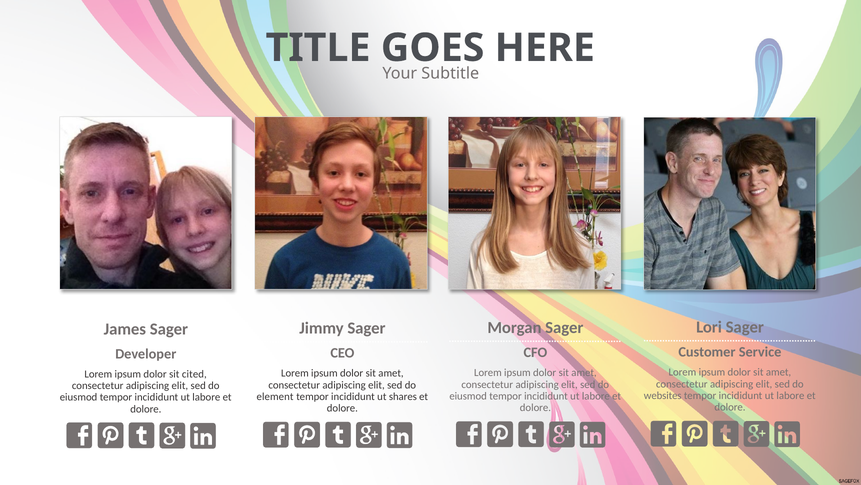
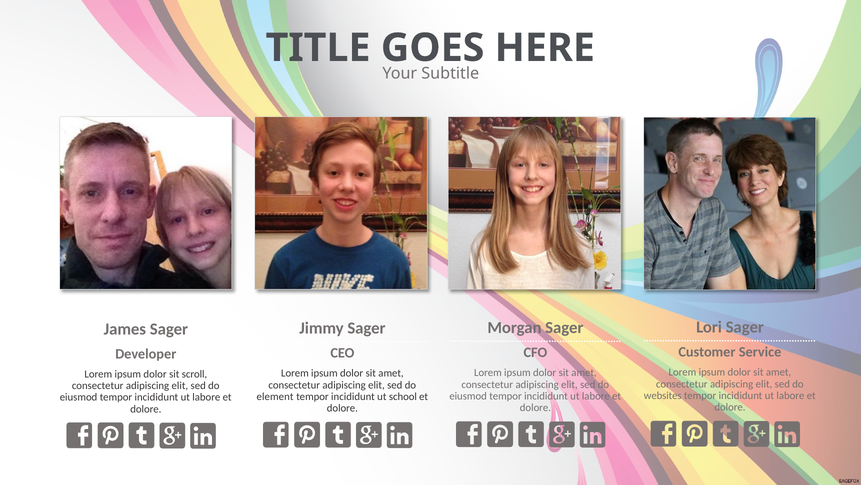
cited: cited -> scroll (194, 374)
shares: shares -> school (403, 396)
